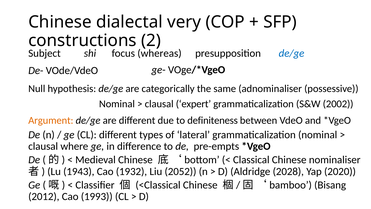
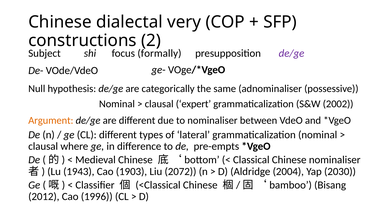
whereas: whereas -> formally (159, 53)
de/ge colour: blue -> purple (292, 53)
to definiteness: definiteness -> nominaliser (212, 120)
1932: 1932 -> 1903 (131, 171)
2052: 2052 -> 2072 (180, 171)
2028: 2028 -> 2004 (288, 171)
2020: 2020 -> 2030 (340, 171)
1993: 1993 -> 1996 (97, 196)
